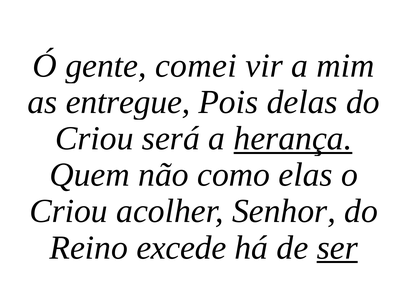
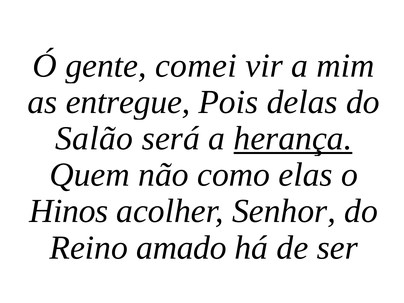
Criou: Criou -> Salão (94, 138)
Criou: Criou -> Hinos (69, 211)
excede: excede -> amado (181, 248)
ser underline: present -> none (337, 248)
